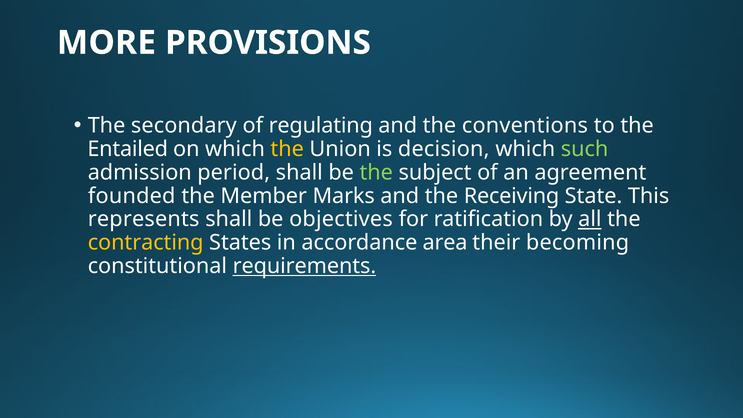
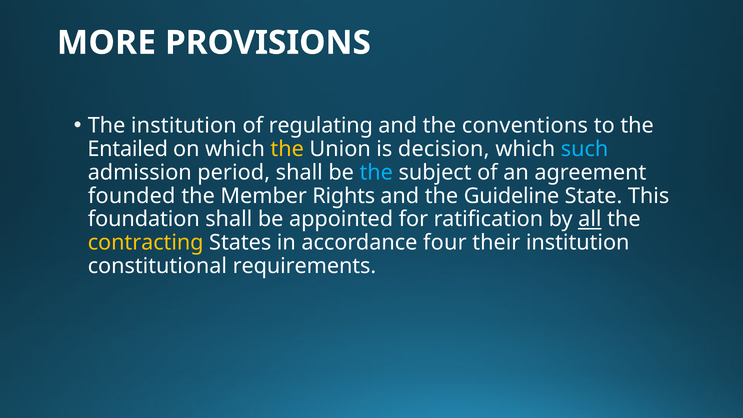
The secondary: secondary -> institution (184, 126)
such colour: light green -> light blue (585, 149)
the colour: light green -> light blue (376, 172)
Marks: Marks -> Rights (344, 196)
Receiving: Receiving -> Guideline (512, 196)
represents: represents -> foundation (144, 219)
objectives: objectives -> appointed (341, 219)
area: area -> four (445, 243)
their becoming: becoming -> institution (578, 243)
requirements underline: present -> none (304, 266)
